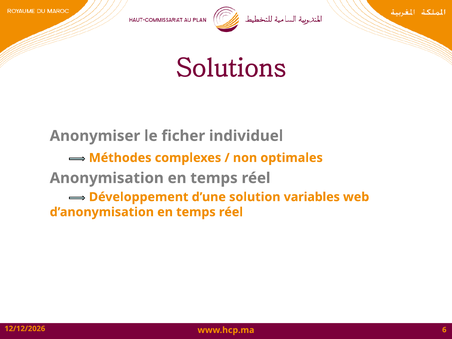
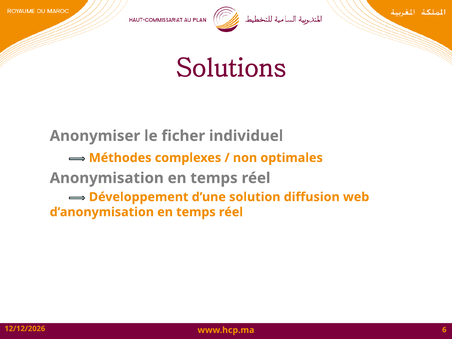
variables: variables -> diffusion (312, 197)
